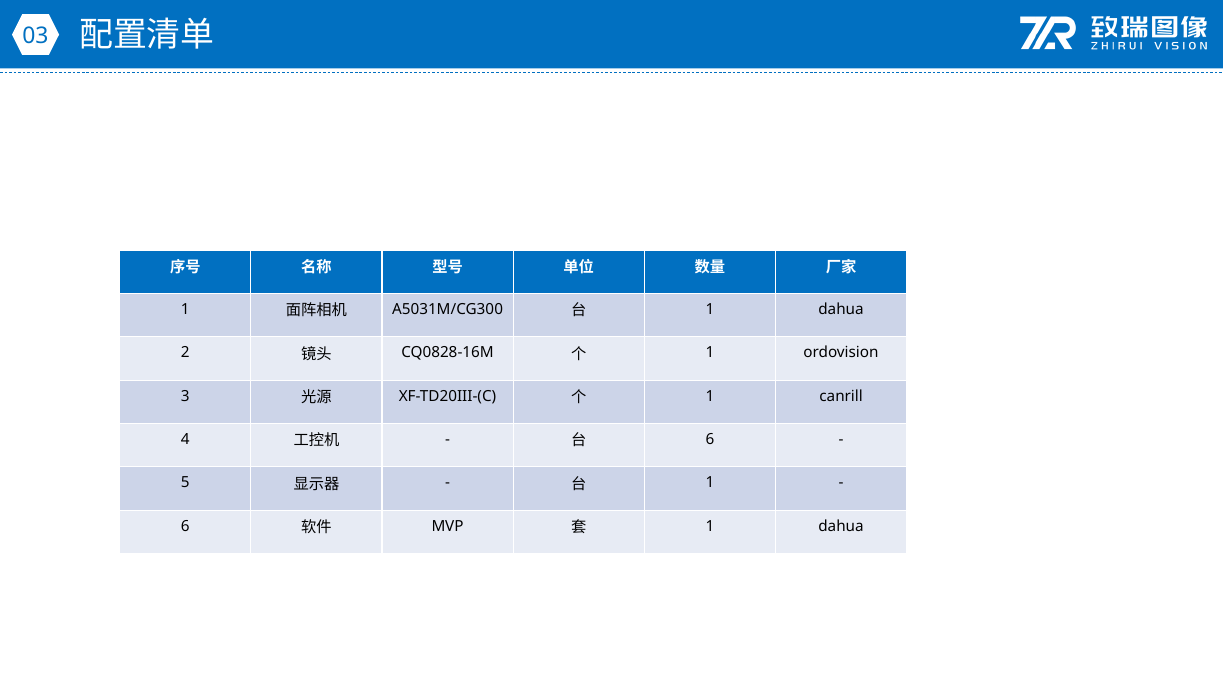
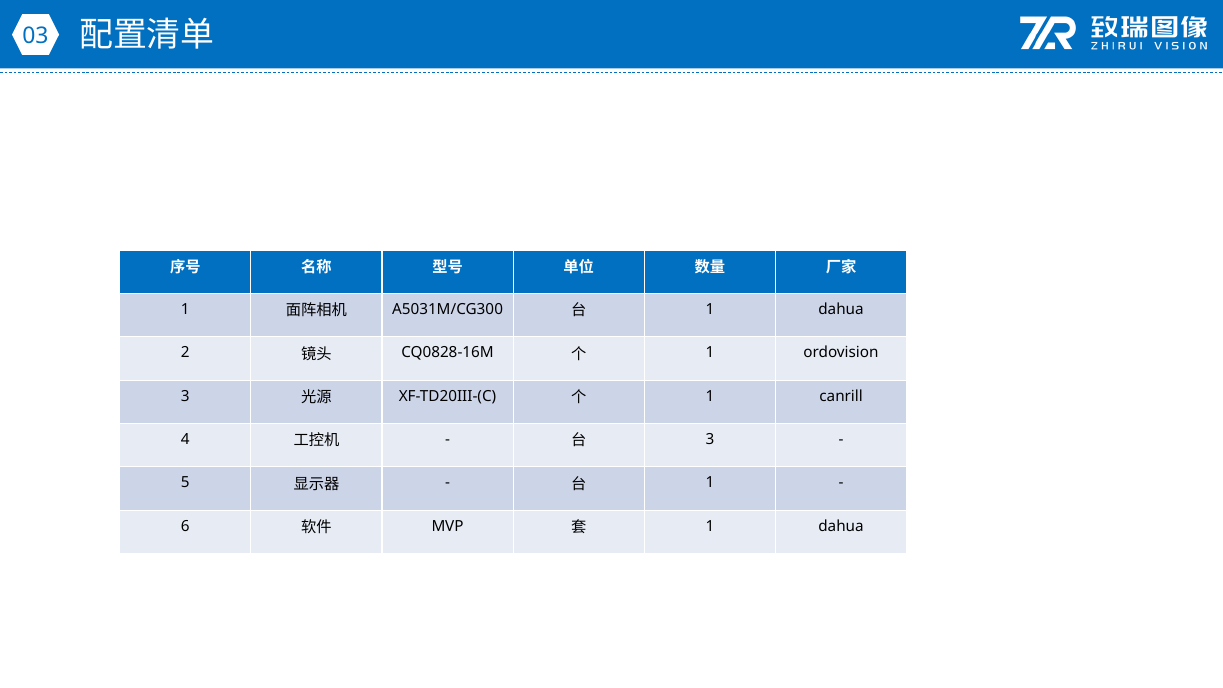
6: 6 -> 3 (710, 439)
